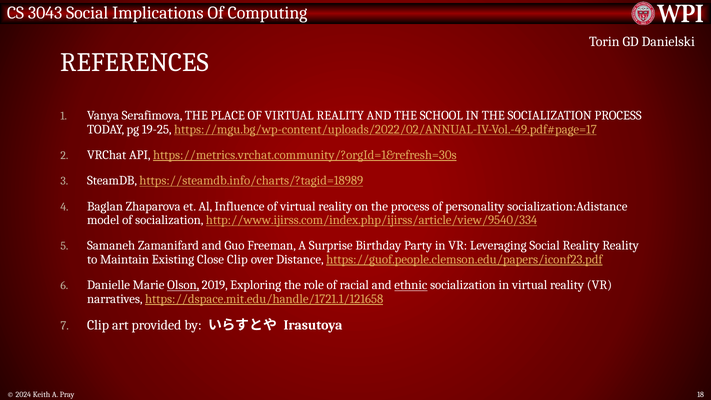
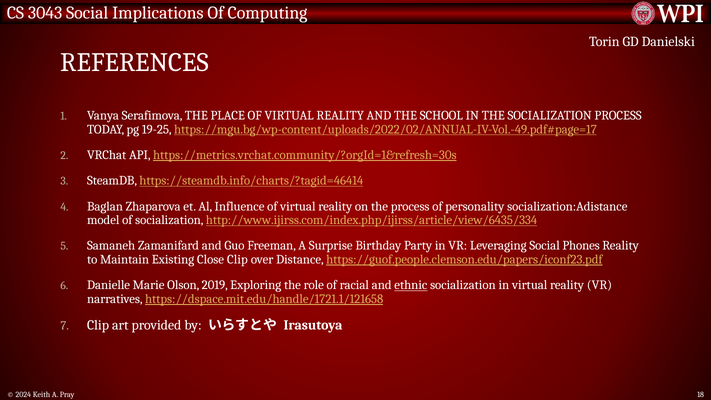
https://steamdb.info/charts/?tagid=18989: https://steamdb.info/charts/?tagid=18989 -> https://steamdb.info/charts/?tagid=46414 (251, 181)
http://www.ijirss.com/index.php/ijirss/article/view/9540/334: http://www.ijirss.com/index.php/ijirss/article/view/9540/334 -> http://www.ijirss.com/index.php/ijirss/article/view/6435/334 (372, 220)
Social Reality: Reality -> Phones (581, 246)
Olson underline: present -> none (183, 285)
